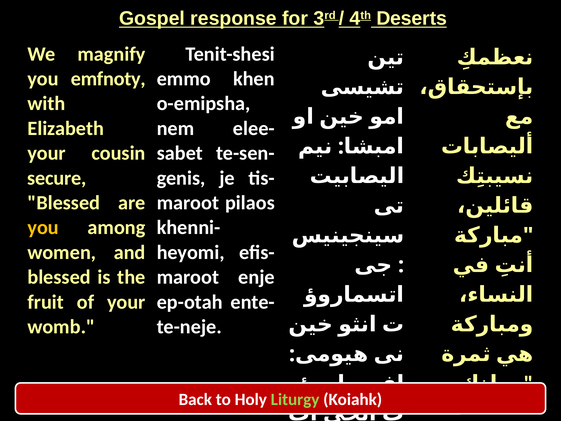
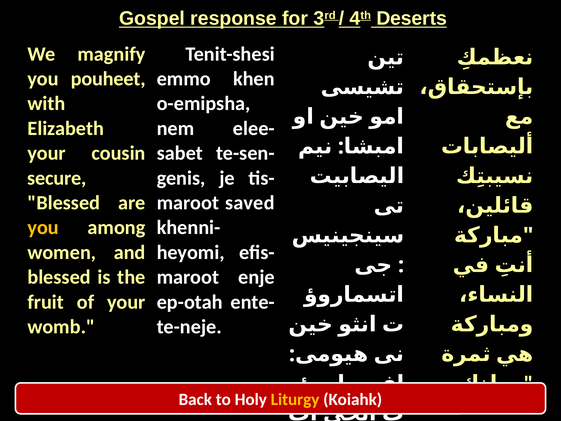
emfnoty: emfnoty -> pouheet (108, 79)
pilaos: pilaos -> saved (250, 203)
Liturgy colour: light green -> yellow (295, 399)
